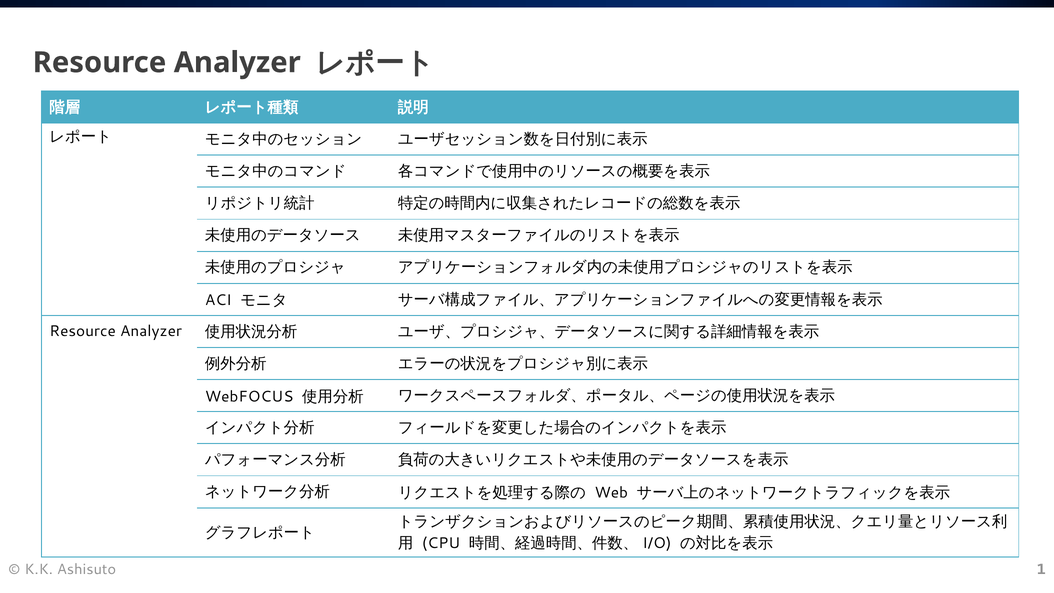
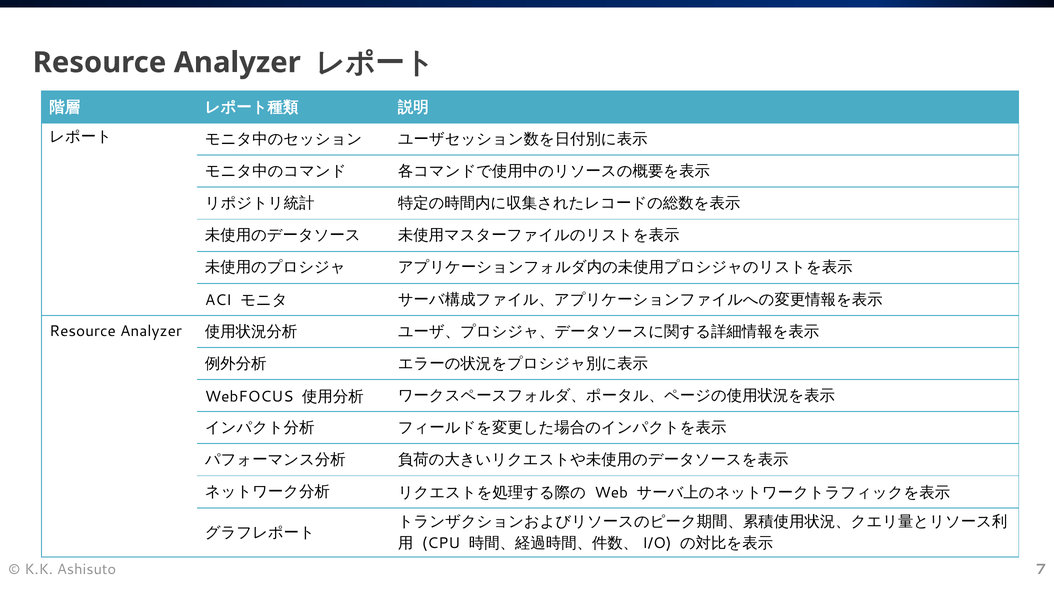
1: 1 -> 7 (1041, 569)
